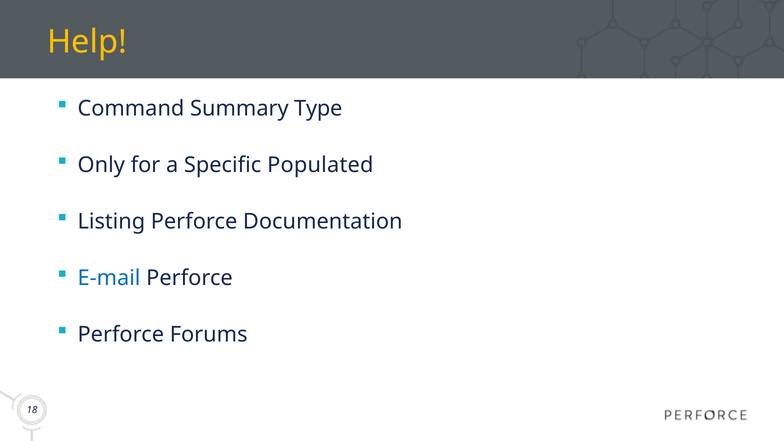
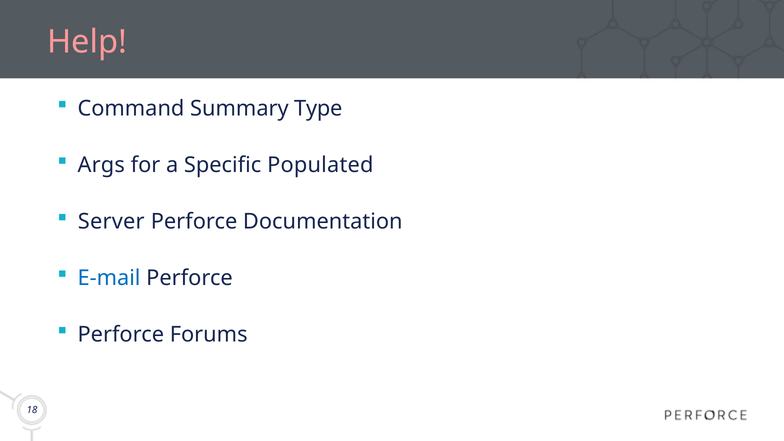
Help colour: yellow -> pink (87, 42)
Only: Only -> Args (101, 165)
Listing: Listing -> Server (111, 222)
